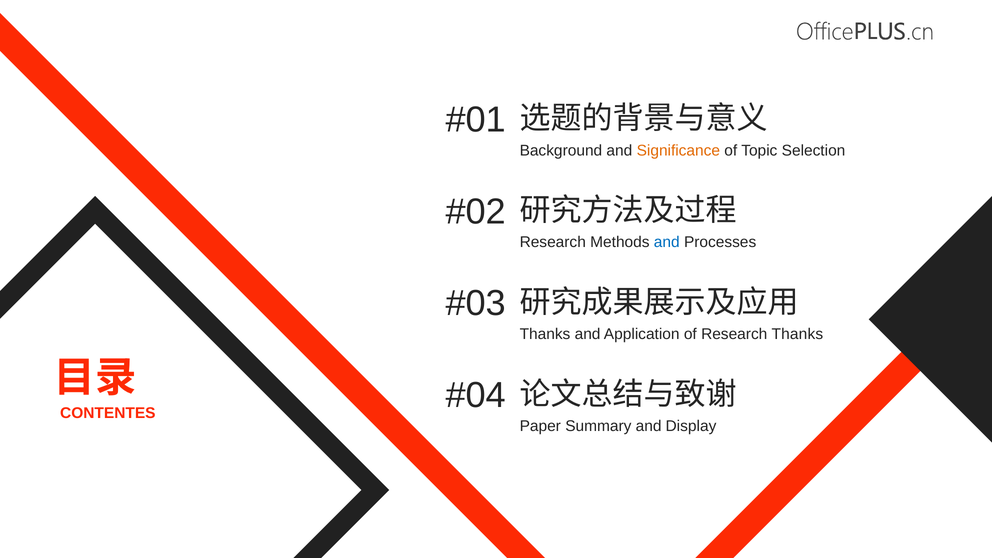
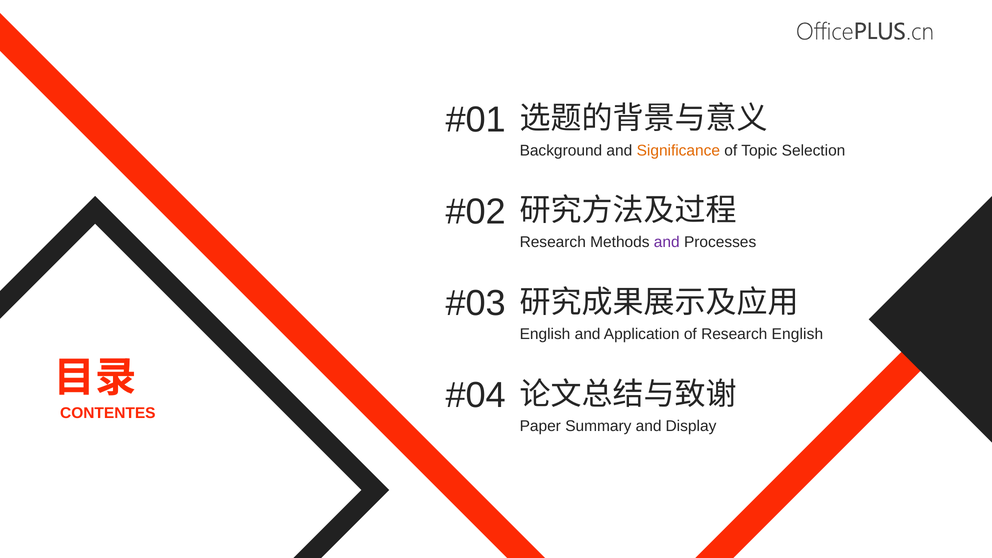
and colour: blue -> purple (667, 242)
Thanks: Thanks -> English (545, 334)
Research Thanks: Thanks -> English (797, 334)
